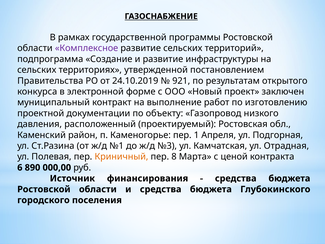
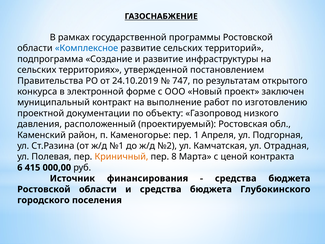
Комплексное colour: purple -> blue (87, 48)
921: 921 -> 747 (181, 81)
№3: №3 -> №2 (167, 146)
890: 890 -> 415 (32, 167)
